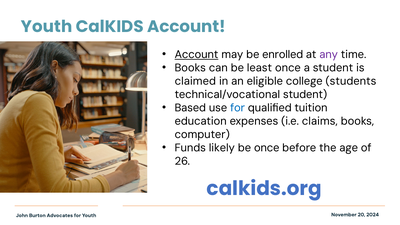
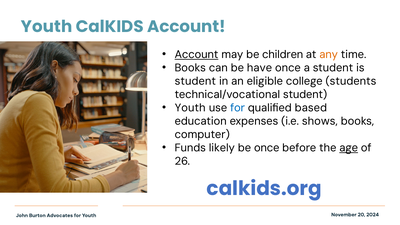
enrolled: enrolled -> children (283, 54)
any colour: purple -> orange (329, 54)
least: least -> have (259, 68)
claimed: claimed -> student (195, 81)
Based: Based -> Youth (190, 108)
tuition: tuition -> based (311, 108)
claims: claims -> shows (320, 121)
age underline: none -> present (349, 148)
